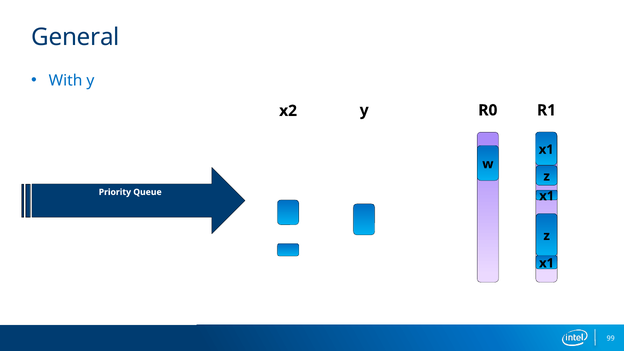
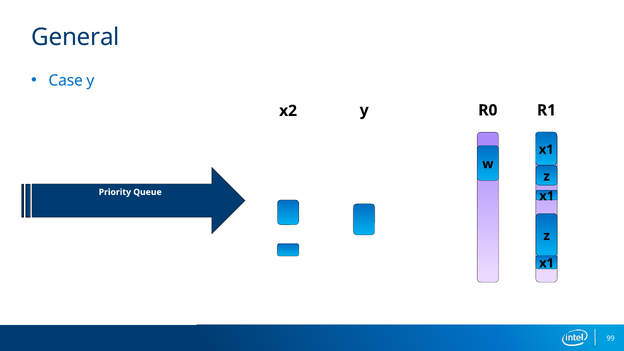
With: With -> Case (66, 81)
